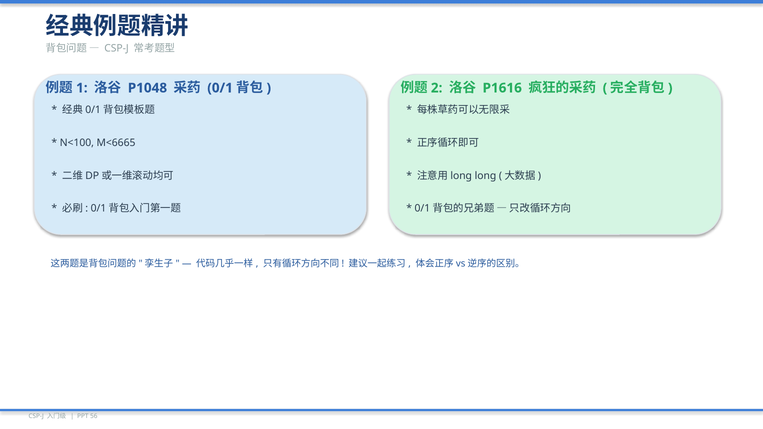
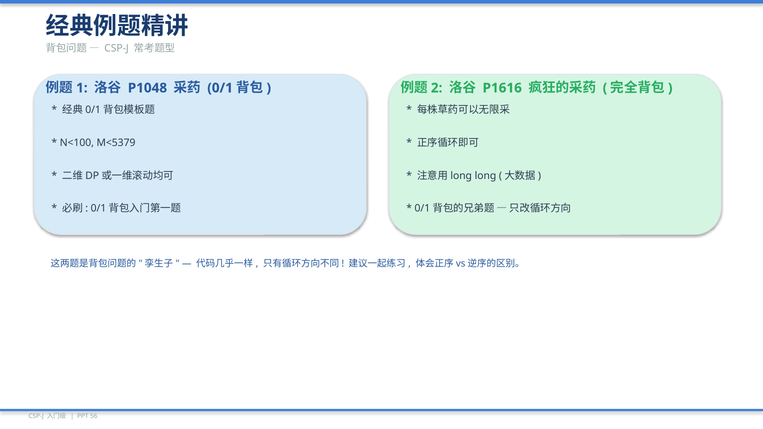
M<6665: M<6665 -> M<5379 (116, 143)
